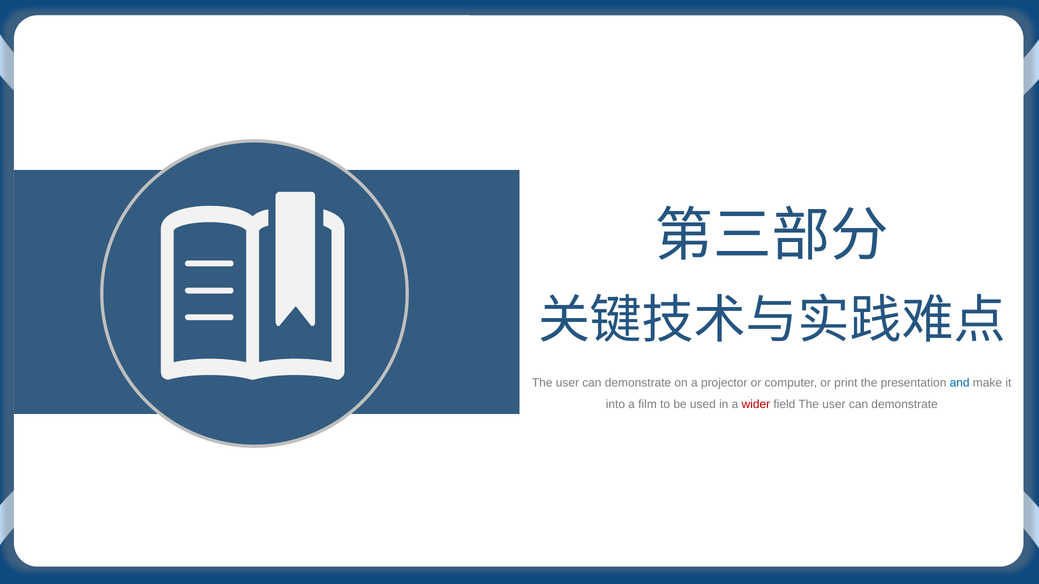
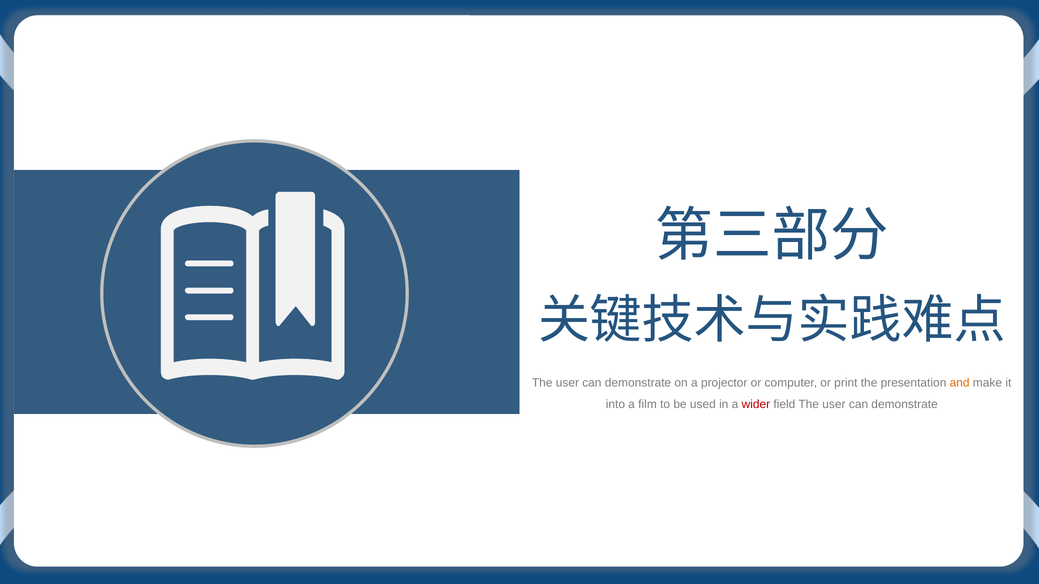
and colour: blue -> orange (960, 383)
